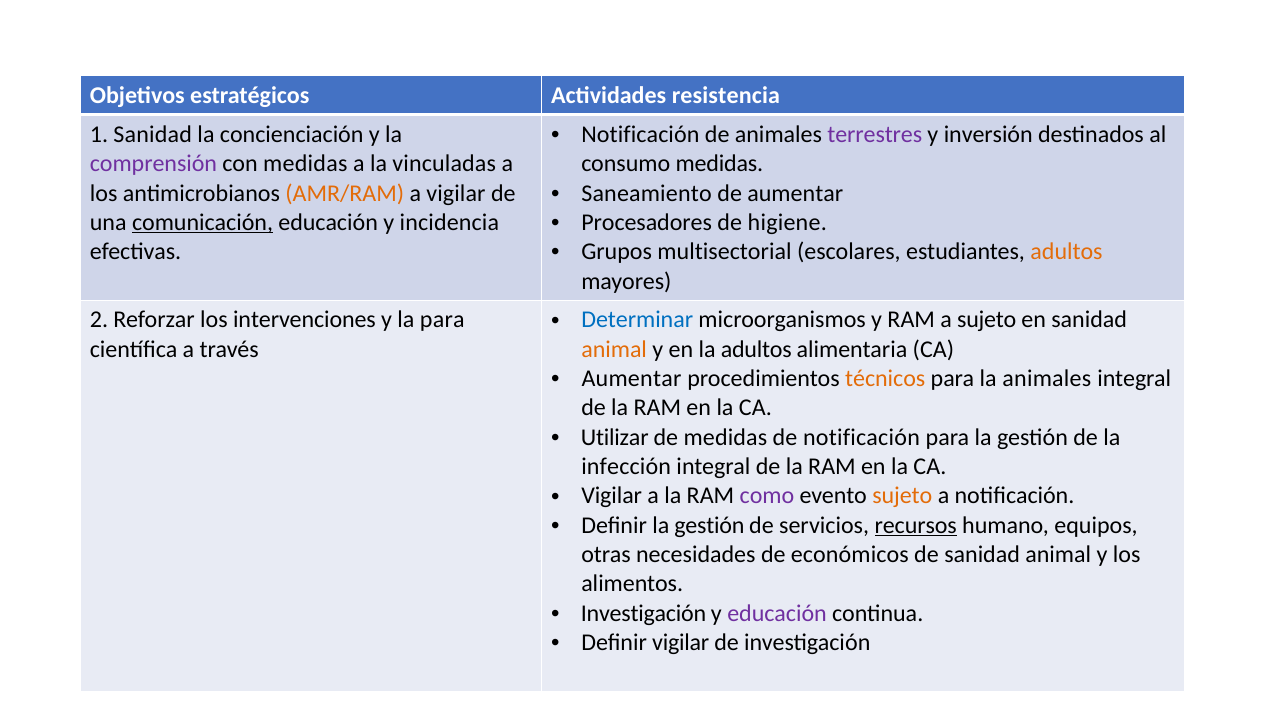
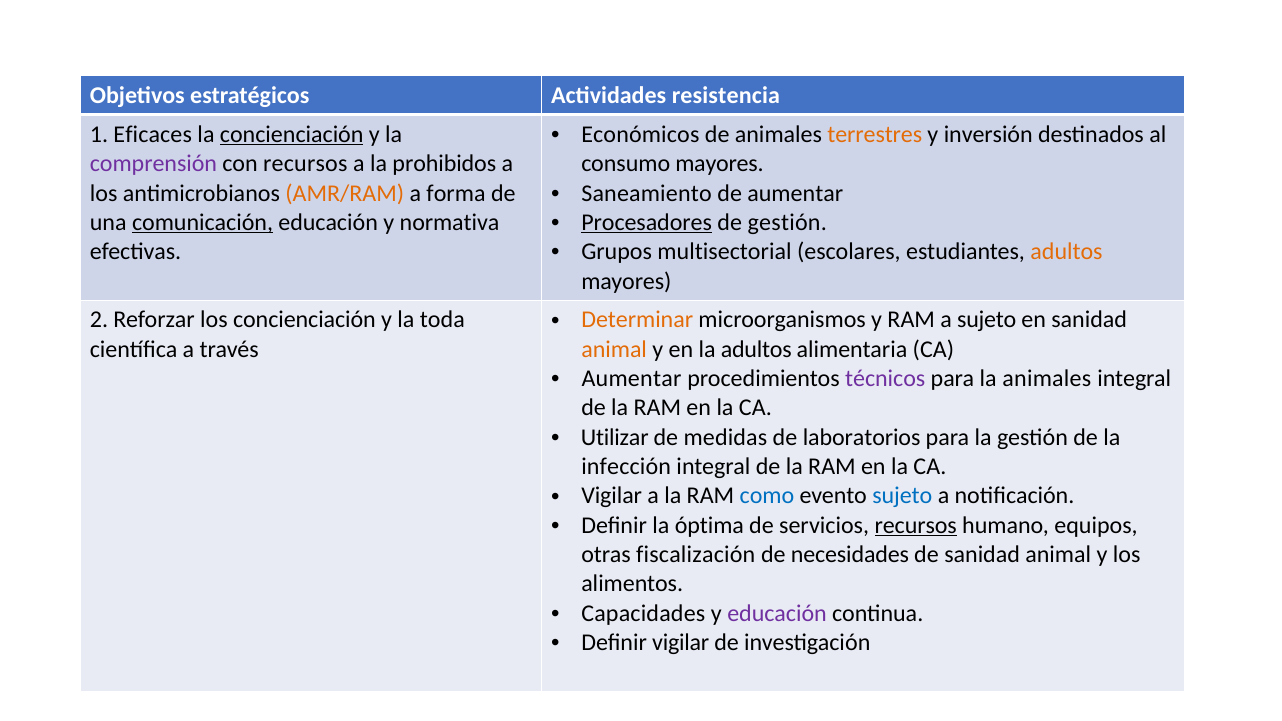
Notificación: Notificación -> Económicos (640, 134)
terrestres colour: purple -> orange (875, 134)
1 Sanidad: Sanidad -> Eficaces (153, 134)
concienciación underline: none -> present (292, 134)
con medidas: medidas -> recursos (305, 164)
vinculadas: vinculadas -> prohibidos (444, 164)
consumo medidas: medidas -> mayores (719, 164)
a vigilar: vigilar -> forma (456, 193)
Procesadores underline: none -> present (647, 222)
de higiene: higiene -> gestión (787, 222)
incidencia: incidencia -> normativa (450, 222)
Determinar colour: blue -> orange (637, 320)
los intervenciones: intervenciones -> concienciación (304, 320)
la para: para -> toda (442, 320)
técnicos colour: orange -> purple (885, 379)
de notificación: notificación -> laboratorios (862, 437)
como colour: purple -> blue (767, 496)
sujeto colour: orange -> blue (902, 496)
Definir la gestión: gestión -> óptima (709, 525)
necesidades: necesidades -> fiscalización (696, 555)
económicos: económicos -> necesidades (850, 555)
Investigación: Investigación -> Capacidades (643, 613)
